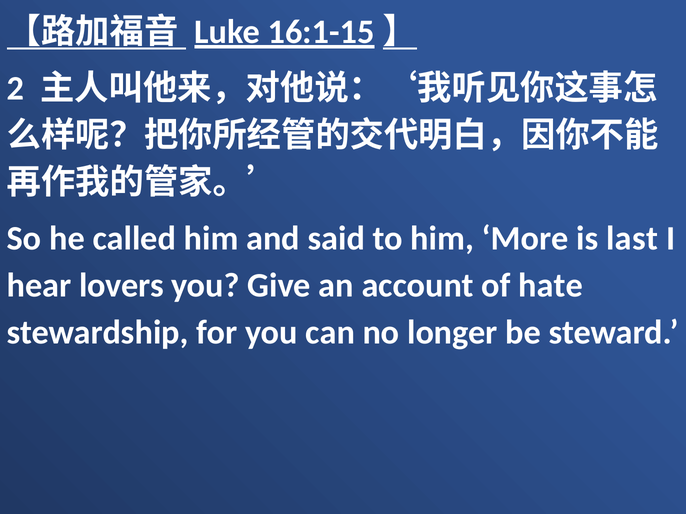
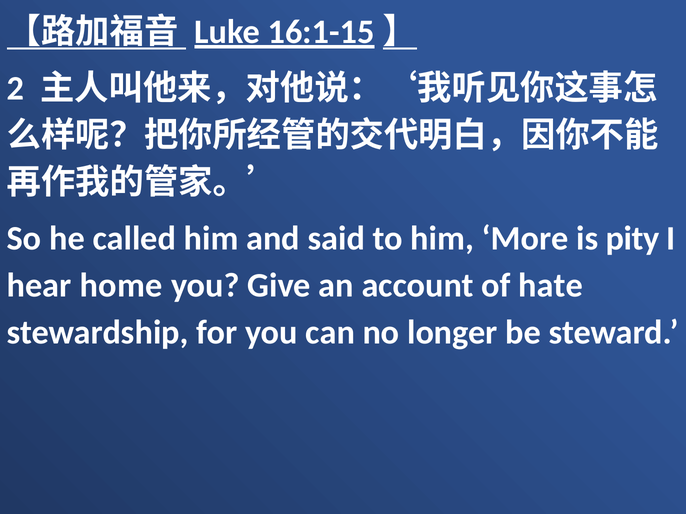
last: last -> pity (632, 239)
lovers: lovers -> home (121, 286)
